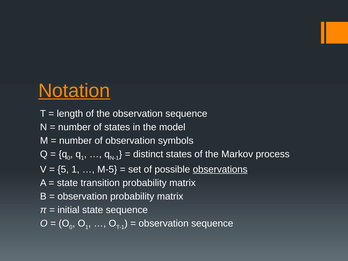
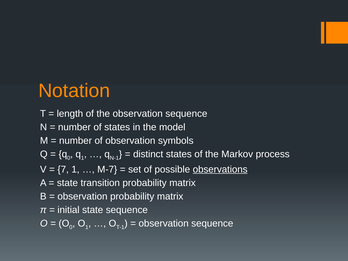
Notation underline: present -> none (74, 91)
5: 5 -> 7 (63, 169)
M-5: M-5 -> M-7 (107, 169)
